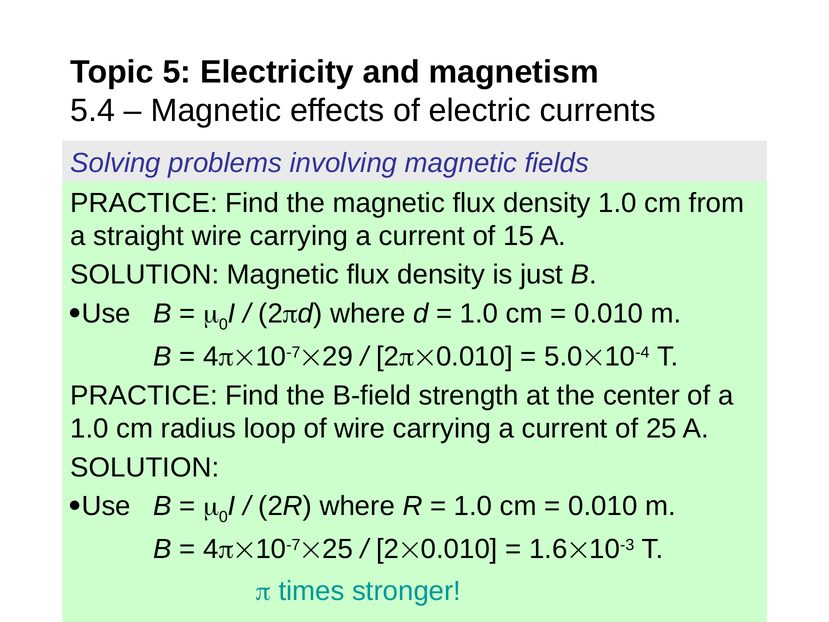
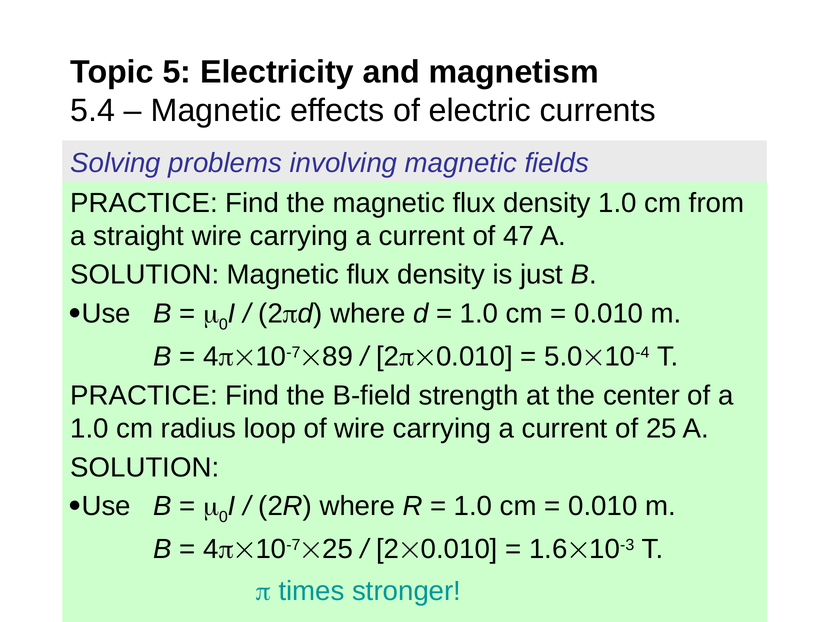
15: 15 -> 47 (519, 236)
29: 29 -> 89 (338, 357)
